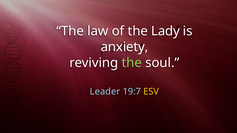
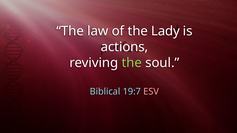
anxiety: anxiety -> actions (124, 47)
Leader: Leader -> Biblical (105, 92)
ESV colour: yellow -> pink (151, 92)
